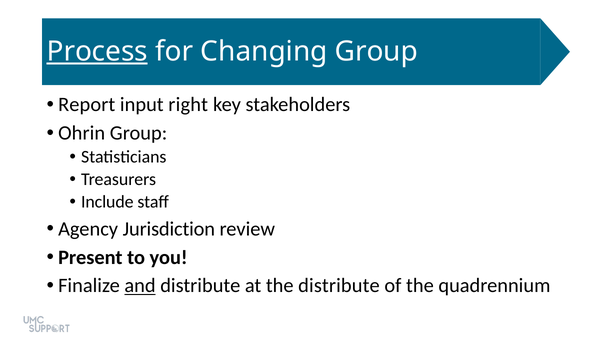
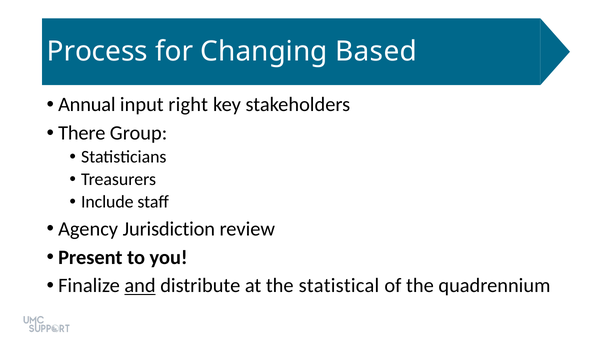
Process underline: present -> none (97, 51)
Changing Group: Group -> Based (376, 51)
Report: Report -> Annual (87, 105)
Ohrin: Ohrin -> There (82, 133)
the distribute: distribute -> statistical (339, 286)
